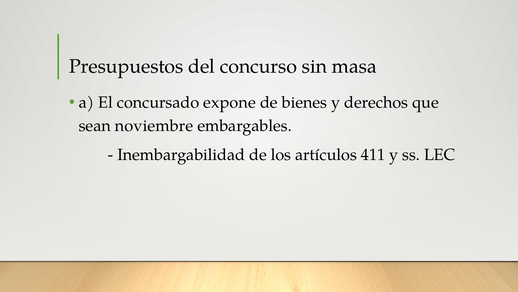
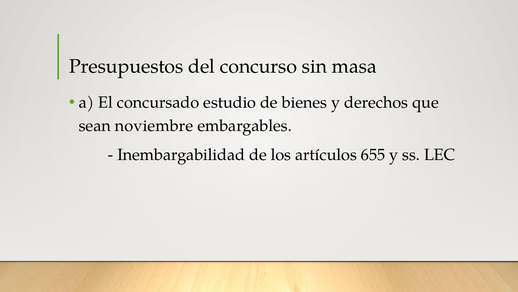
expone: expone -> estudio (230, 102)
411: 411 -> 655 (373, 154)
